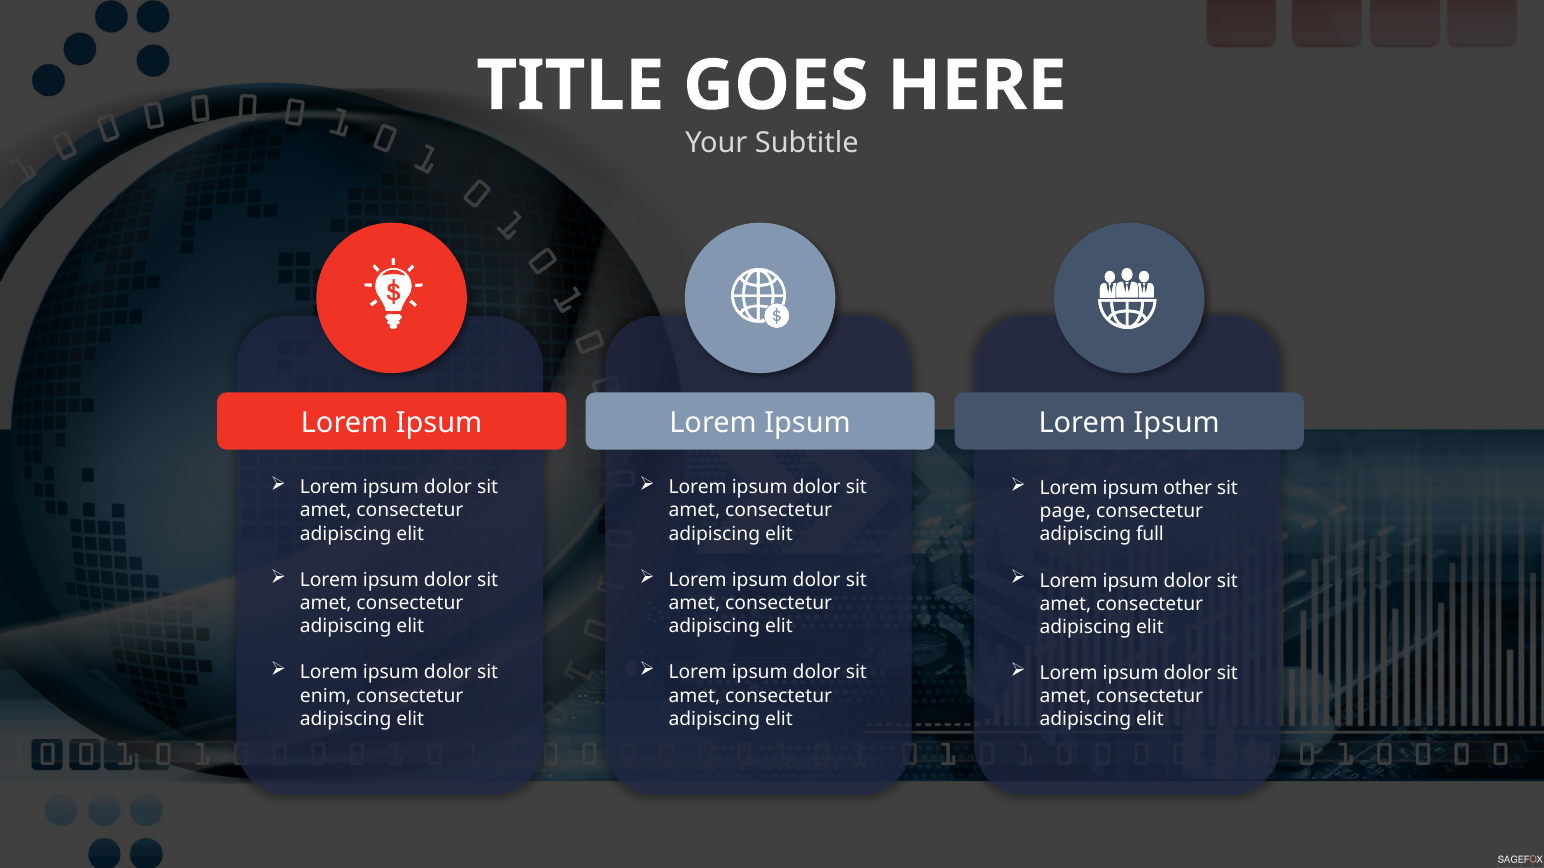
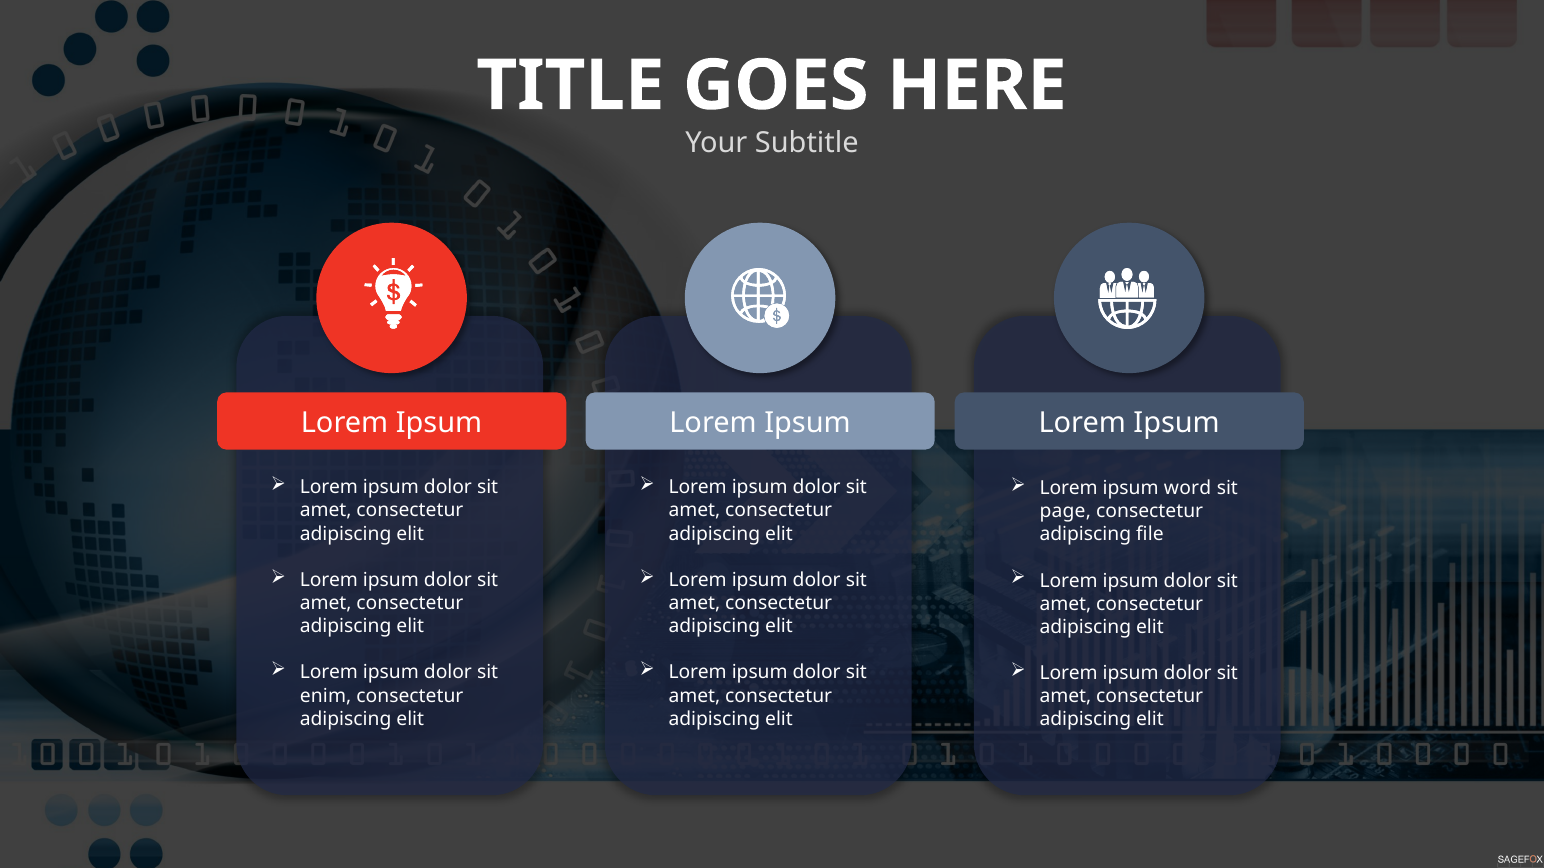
other: other -> word (1188, 488)
full: full -> file (1150, 535)
